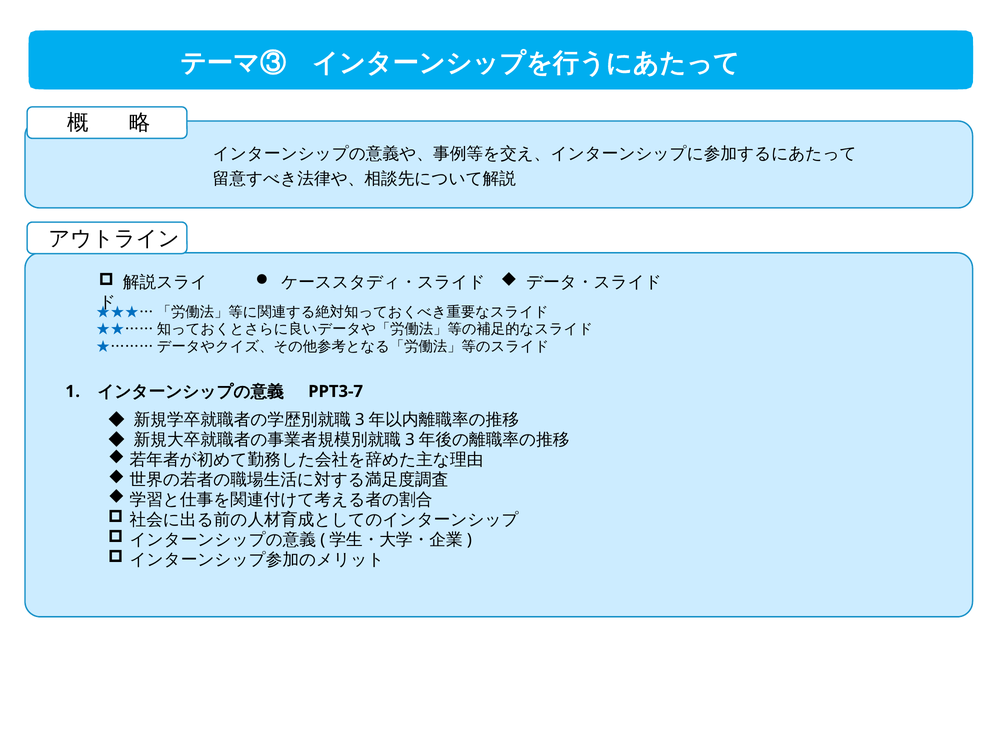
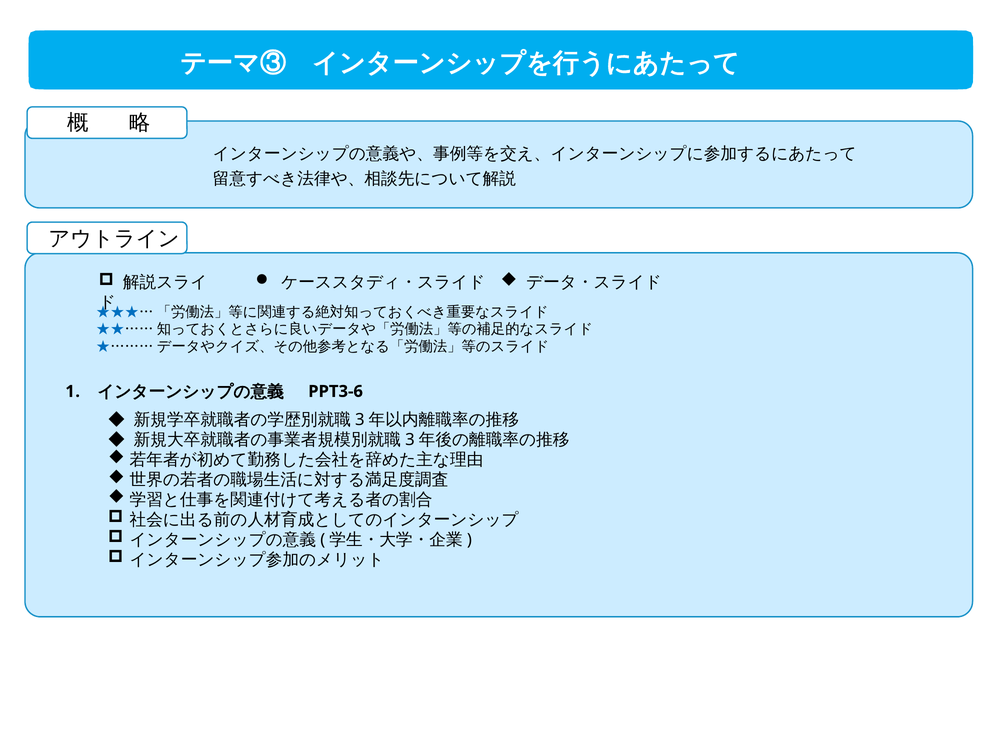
PPT3-7: PPT3-7 -> PPT3-6 (336, 391)
